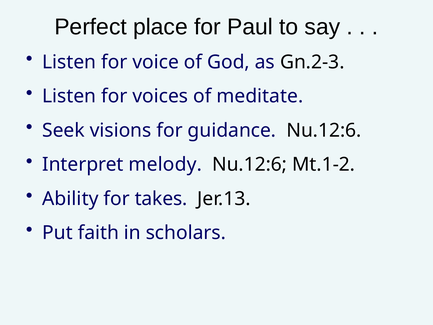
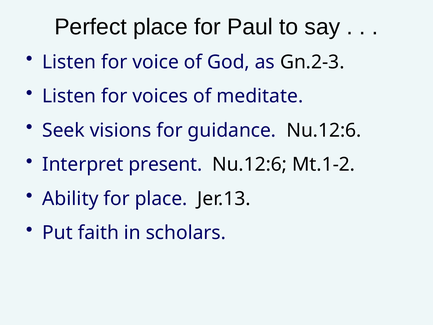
melody: melody -> present (165, 164)
for takes: takes -> place (161, 199)
